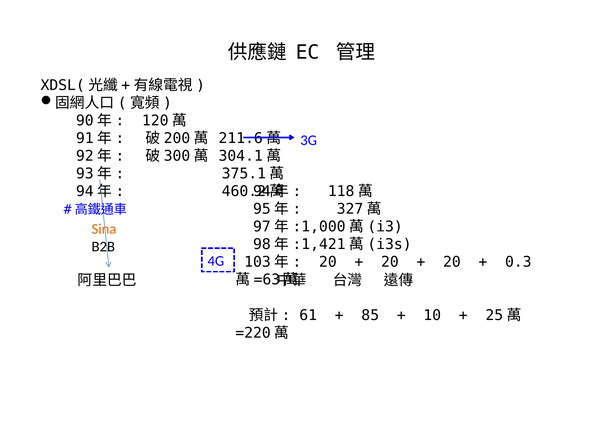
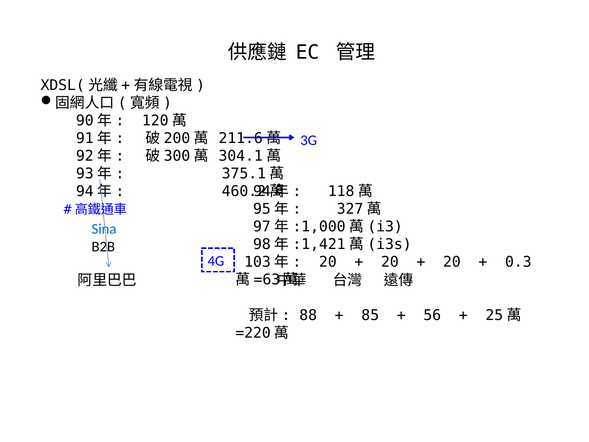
Sina colour: orange -> blue (104, 229)
61: 61 -> 88 (308, 315)
10: 10 -> 56 (432, 315)
